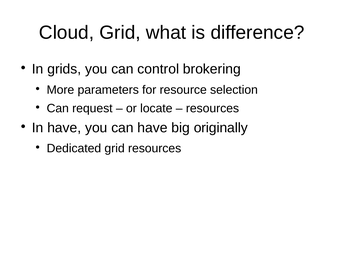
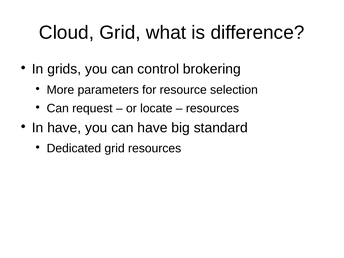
originally: originally -> standard (221, 128)
